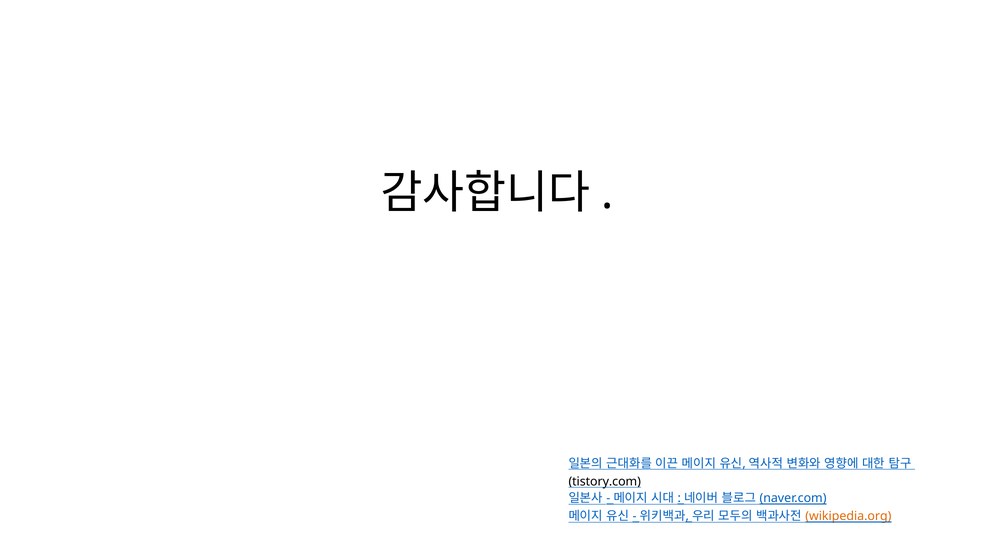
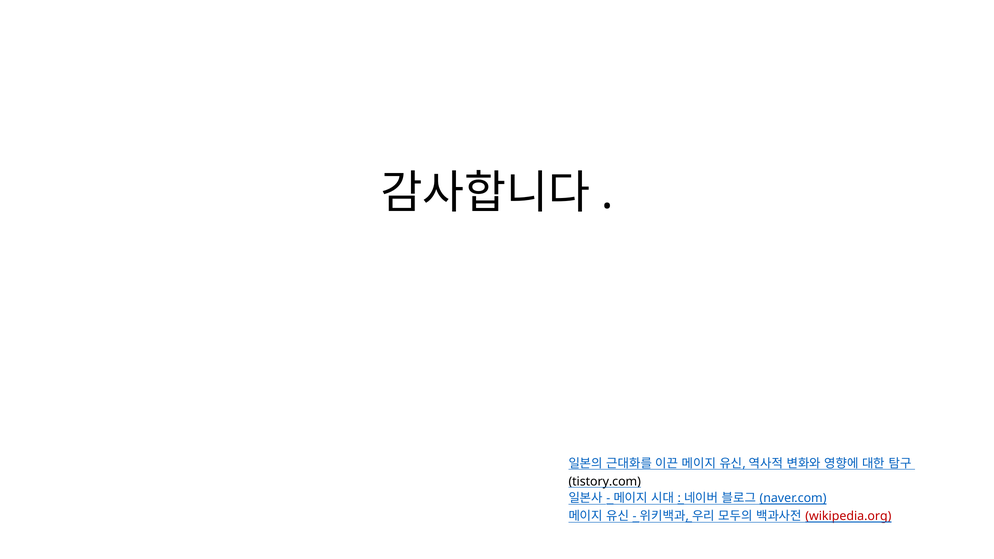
wikipedia.org colour: orange -> red (848, 516)
